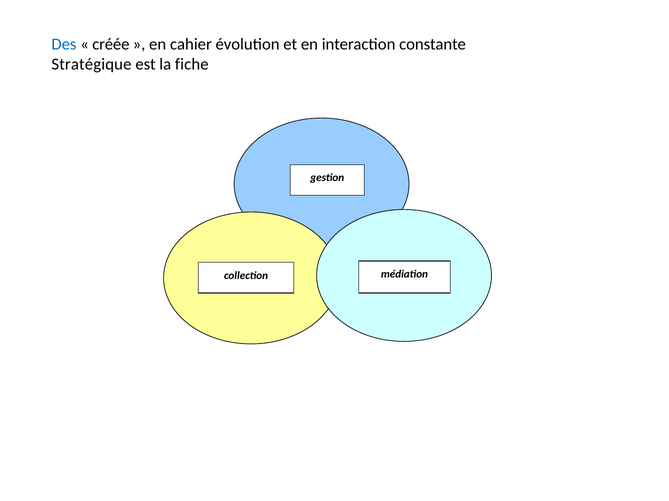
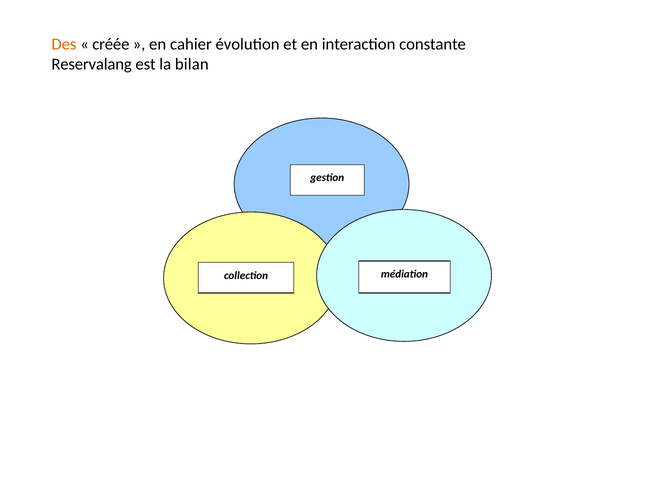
Des colour: blue -> orange (64, 44)
Stratégique: Stratégique -> Reservalang (92, 64)
fiche: fiche -> bilan (192, 64)
